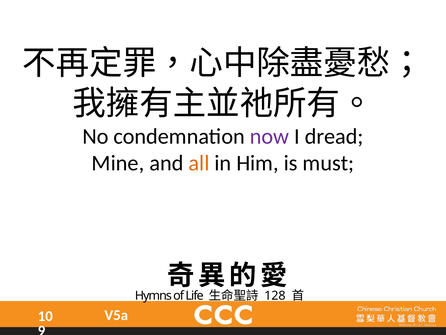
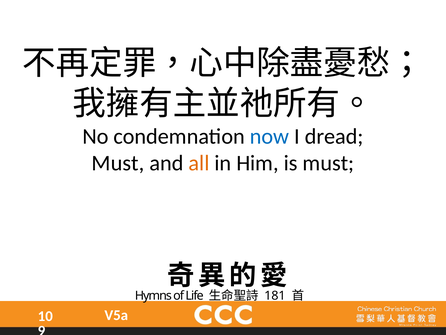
now colour: purple -> blue (270, 136)
Mine: Mine -> Must (118, 163)
128: 128 -> 181 (275, 295)
